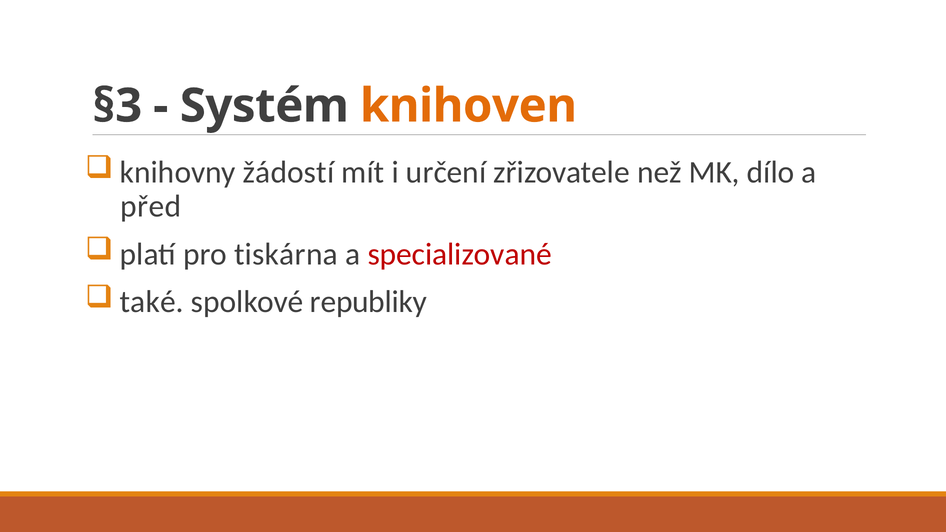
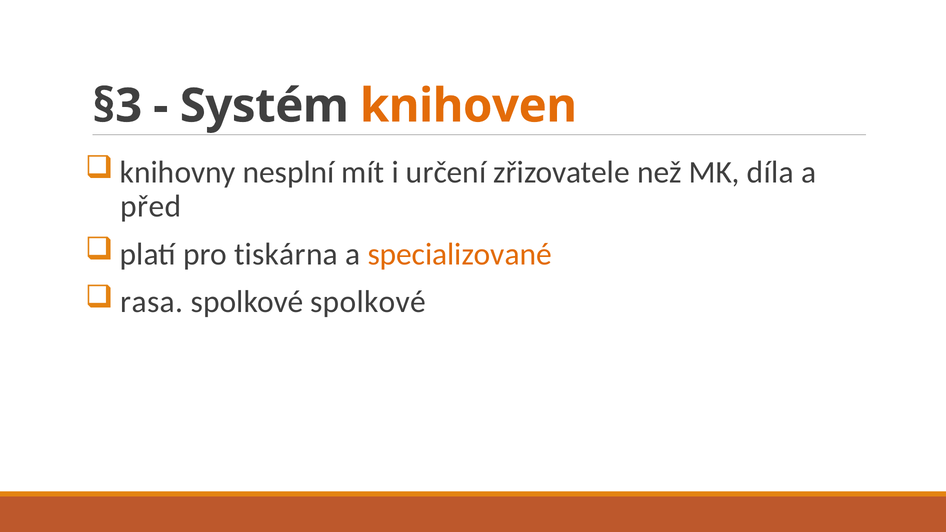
žádostí: žádostí -> nesplní (289, 172)
dílo: dílo -> díla (770, 172)
specializované colour: red -> orange (460, 254)
také: také -> rasa (152, 302)
spolkové republiky: republiky -> spolkové (368, 302)
